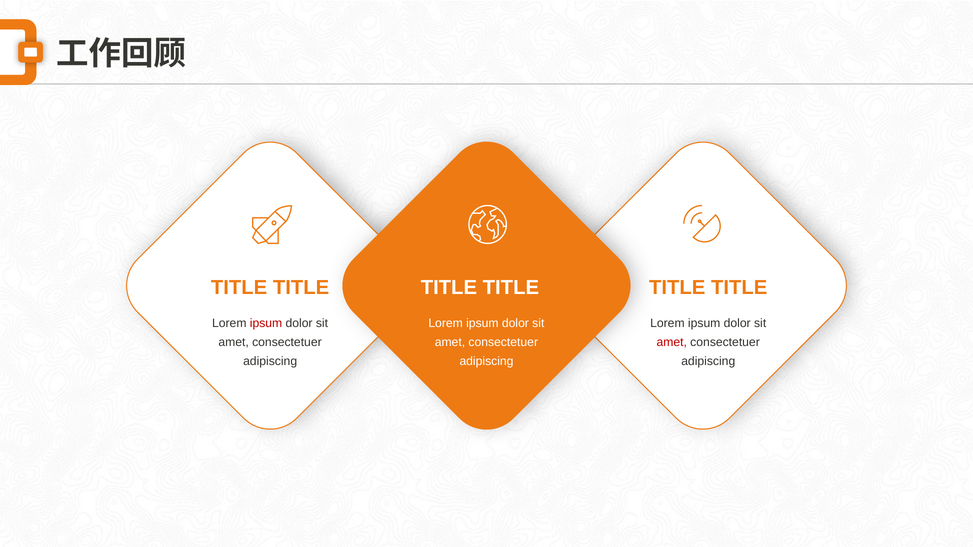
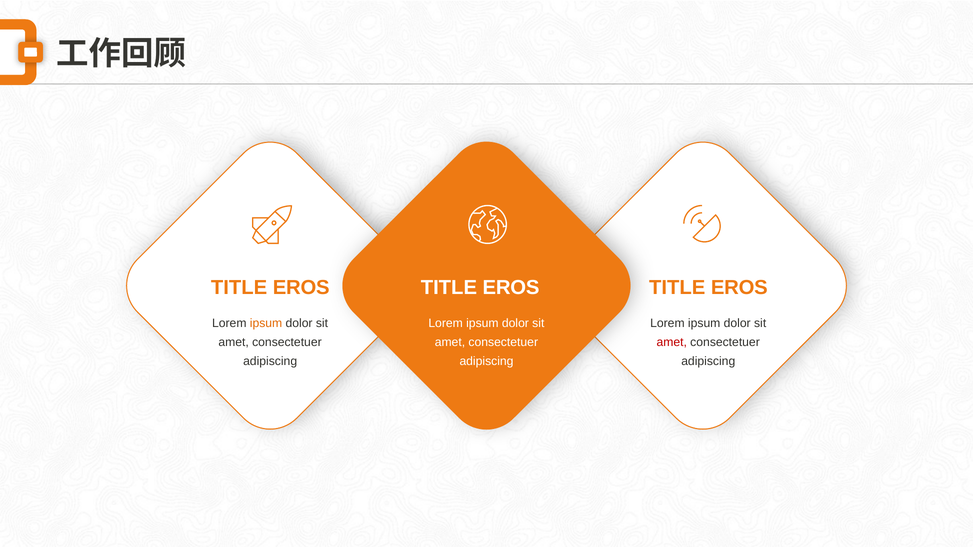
TITLE: TITLE -> EROS (301, 288)
TITLE: TITLE -> EROS (511, 288)
TITLE: TITLE -> EROS (739, 288)
ipsum colour: red -> orange (266, 323)
